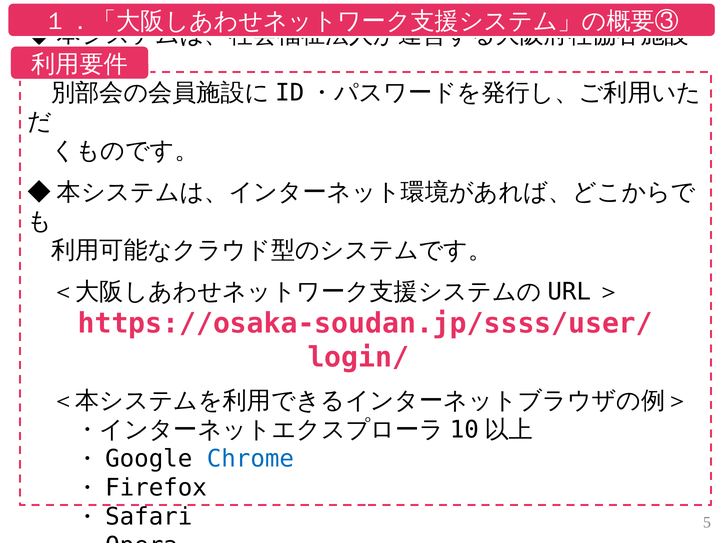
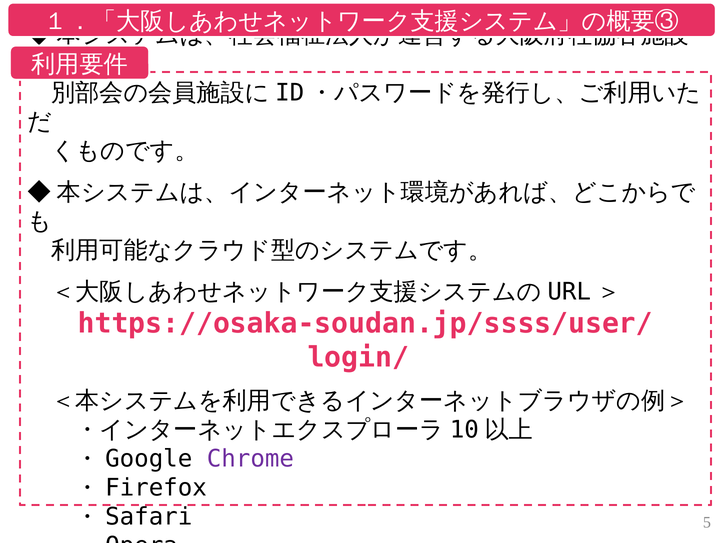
Chrome colour: blue -> purple (250, 459)
